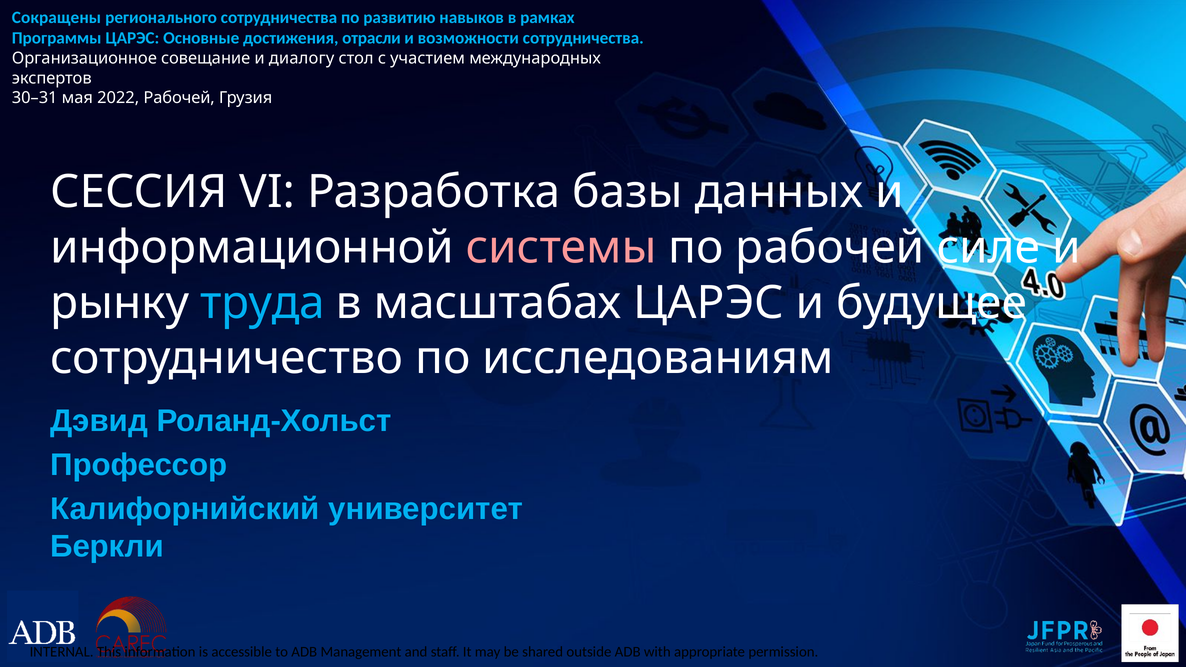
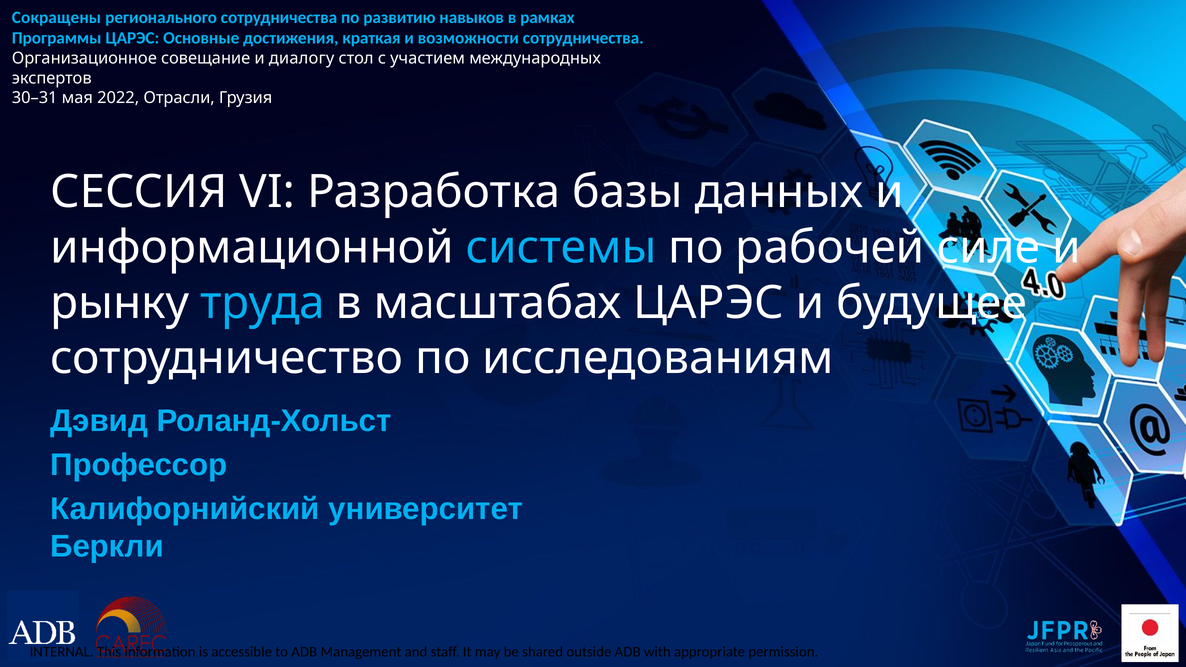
отрасли: отрасли -> краткая (371, 38)
2022 Рабочей: Рабочей -> Отрасли (179, 98)
системы colour: pink -> light blue (561, 247)
